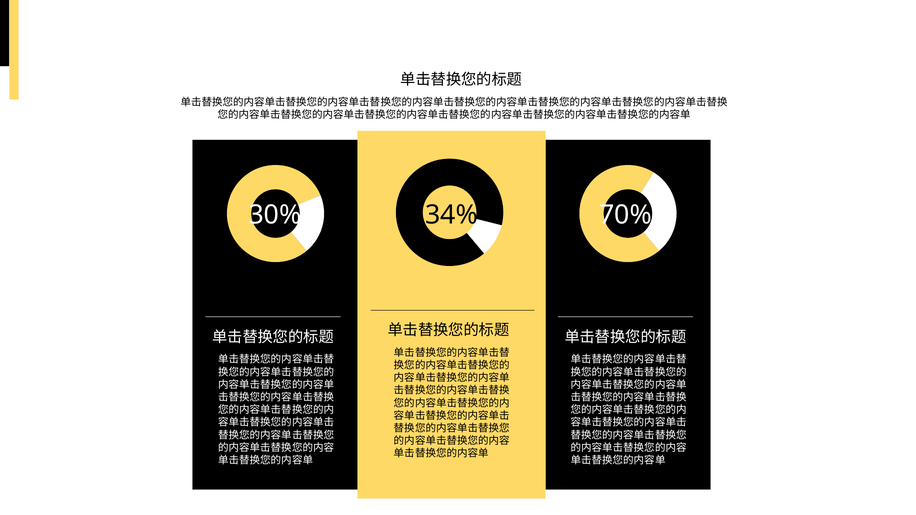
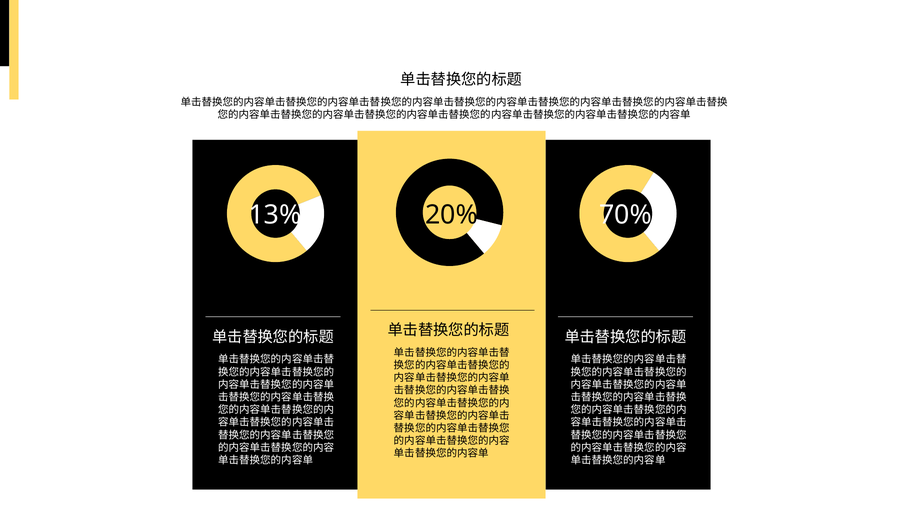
30%: 30% -> 13% (275, 215)
34%: 34% -> 20% (451, 215)
